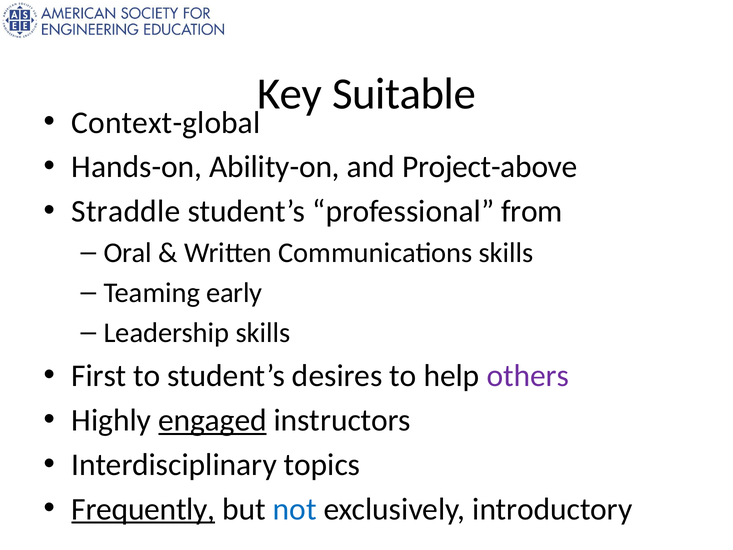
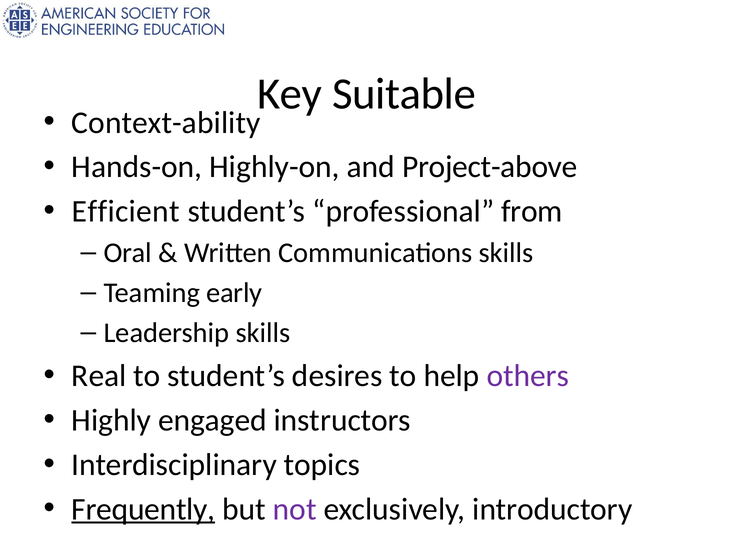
Context-global: Context-global -> Context-ability (166, 123)
Ability-on: Ability-on -> Highly-on (275, 167)
Straddle: Straddle -> Efficient (126, 211)
First: First -> Real (99, 376)
engaged underline: present -> none (213, 420)
not colour: blue -> purple (295, 509)
